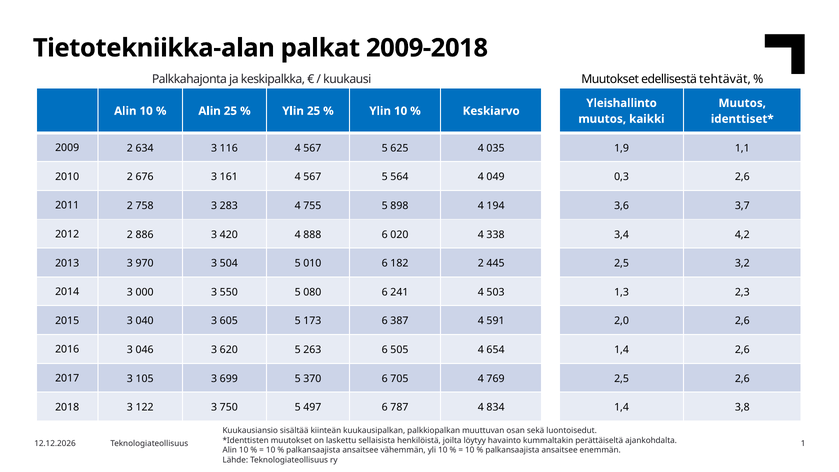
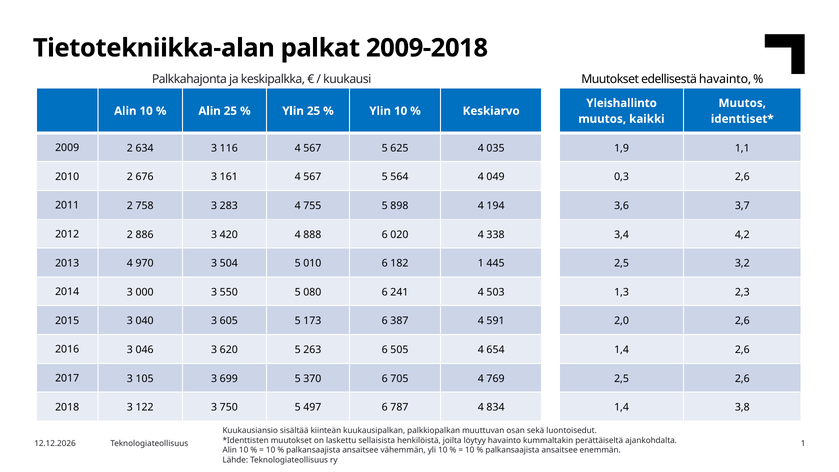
edellisestä tehtävät: tehtävät -> havainto (725, 79)
2013 3: 3 -> 4 (130, 263)
182 2: 2 -> 1 (481, 263)
